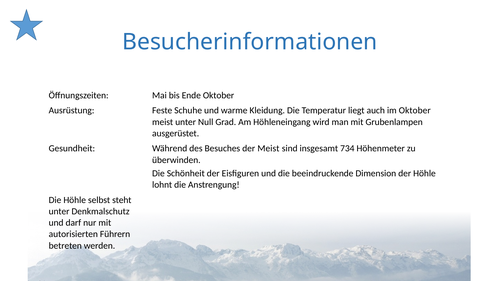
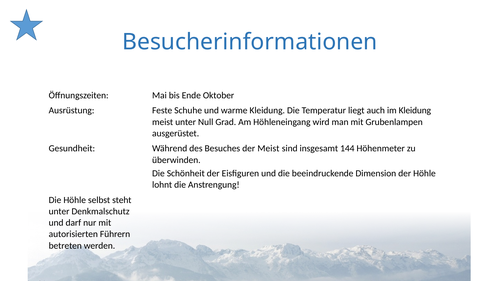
im Oktober: Oktober -> Kleidung (415, 111)
734: 734 -> 144 (347, 149)
